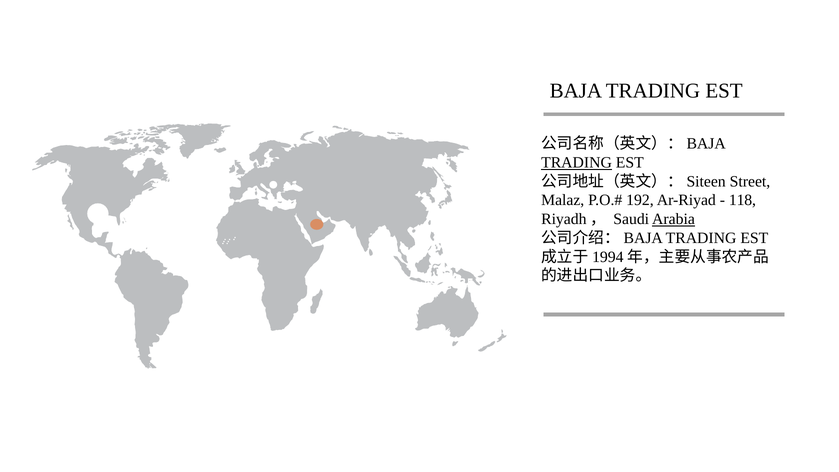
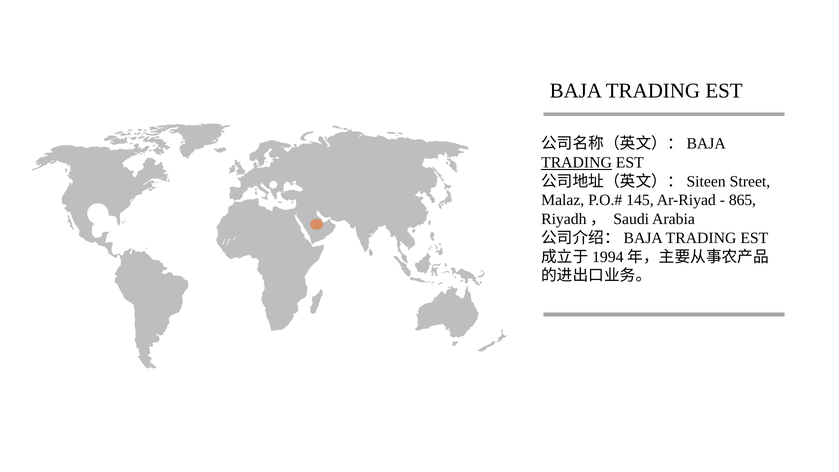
192: 192 -> 145 (640, 200)
118: 118 -> 865 (742, 200)
Arabia underline: present -> none (673, 219)
